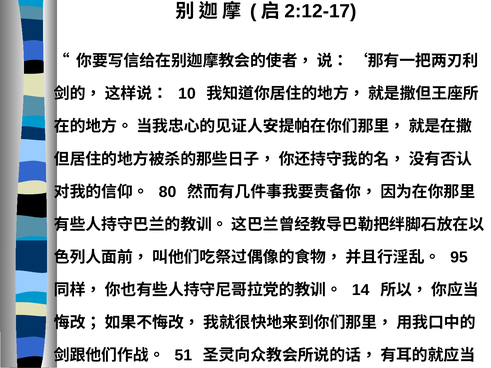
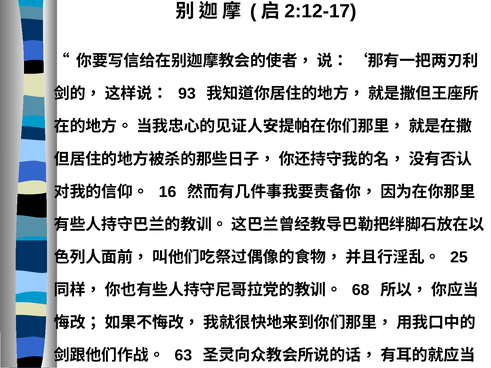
10: 10 -> 93 (187, 94)
80: 80 -> 16 (168, 192)
95: 95 -> 25 (459, 257)
14: 14 -> 68 (361, 290)
51: 51 -> 63 (183, 356)
